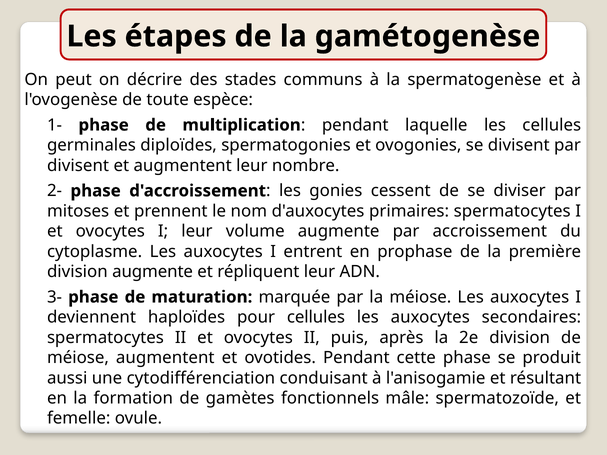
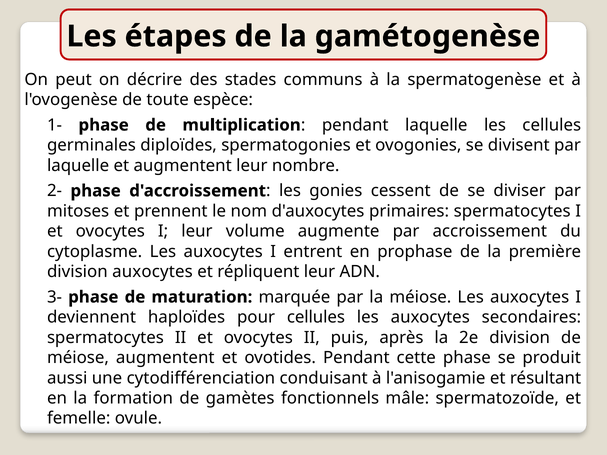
divisent: divisent -> laquelle (78, 166)
division augmente: augmente -> auxocytes (152, 272)
